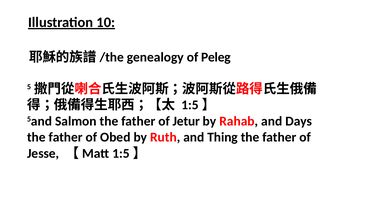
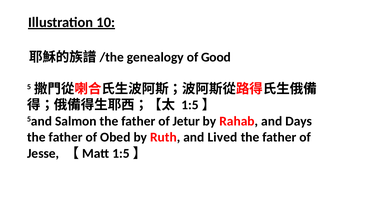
Peleg: Peleg -> Good (216, 57)
Thing: Thing -> Lived (223, 137)
